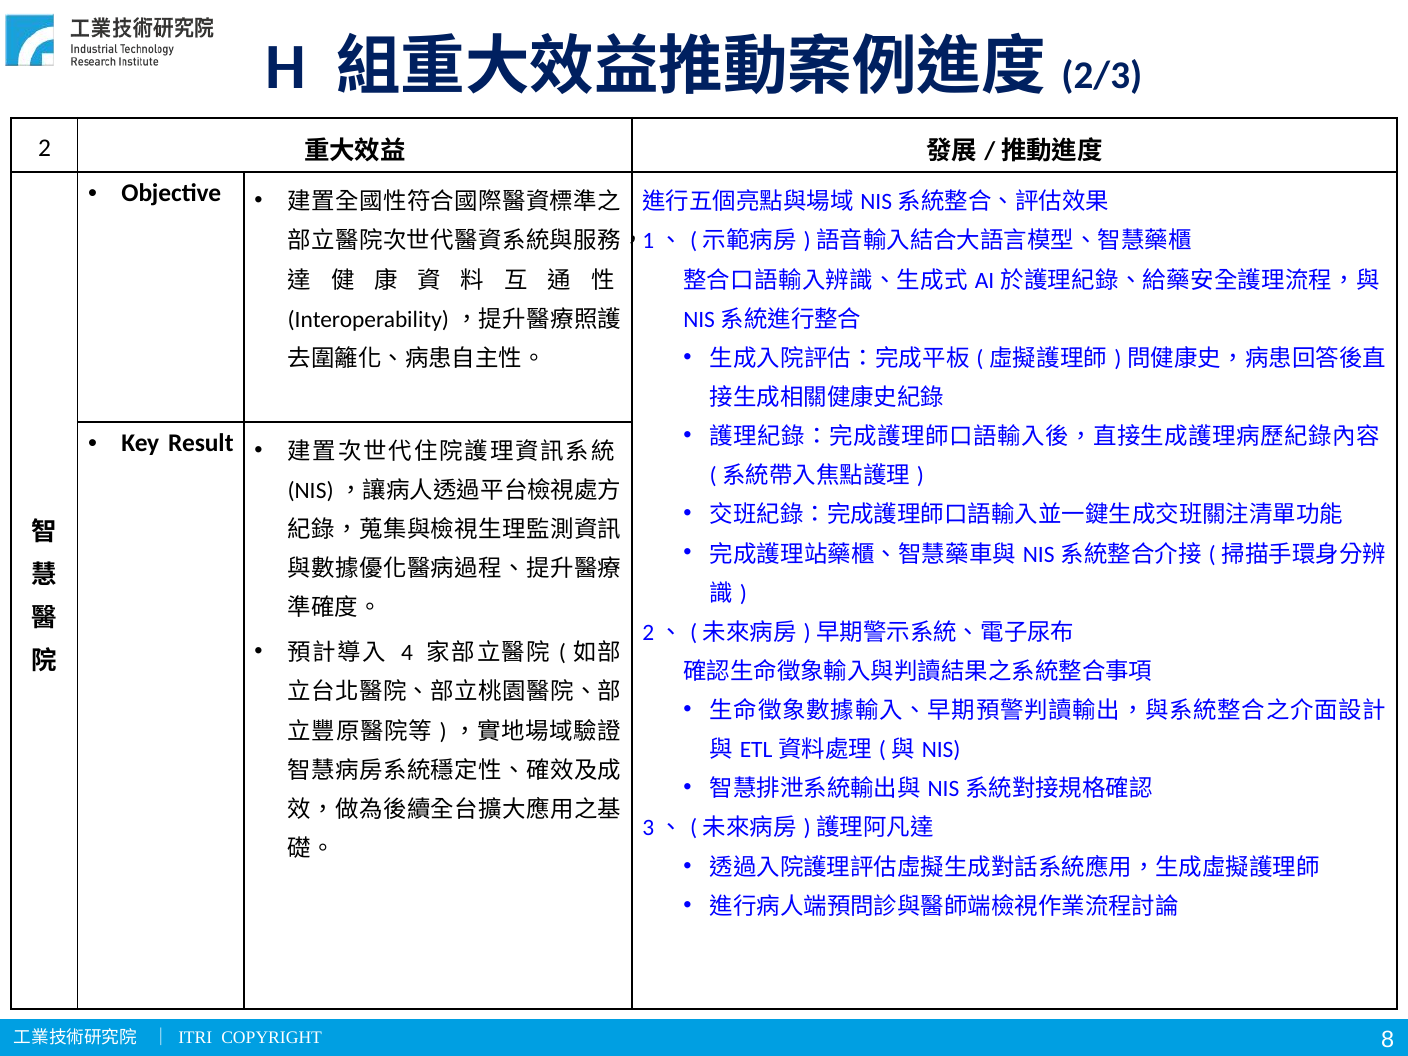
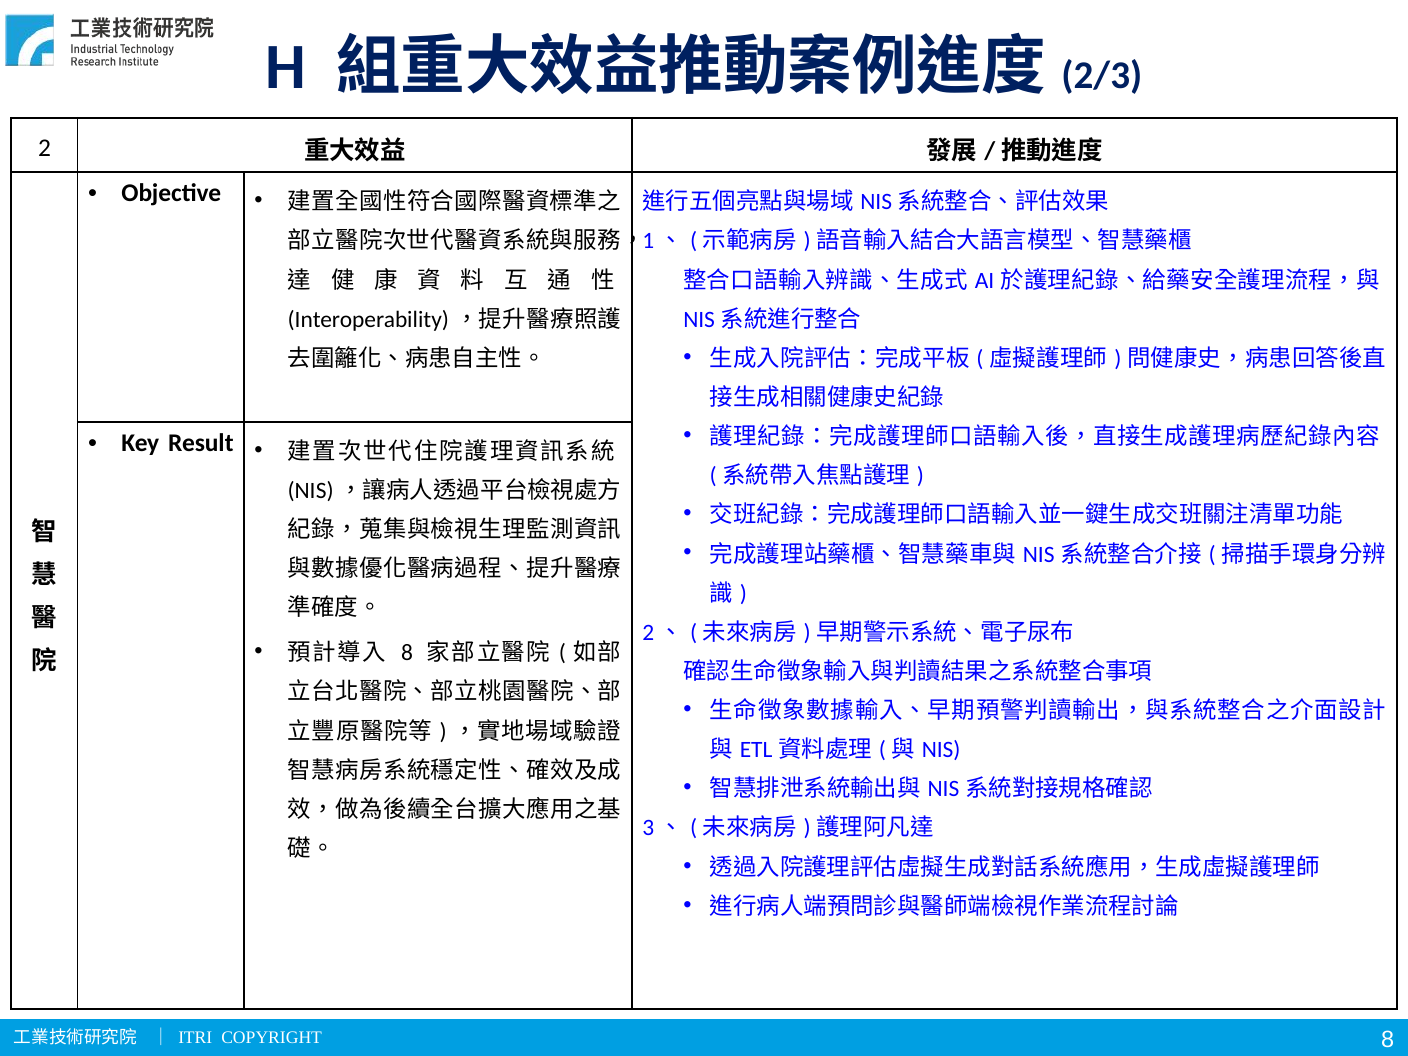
4: 4 -> 8 (407, 653)
